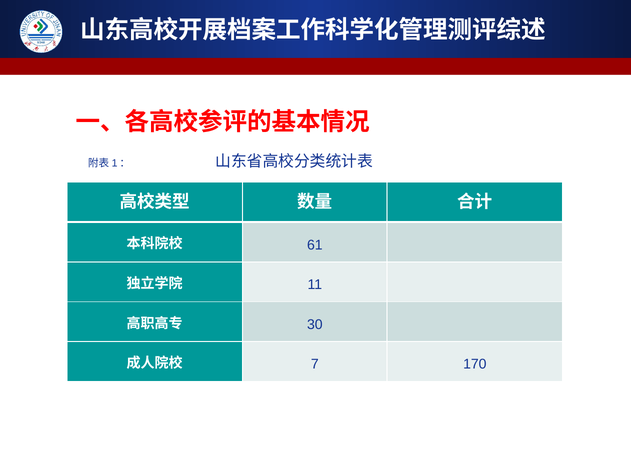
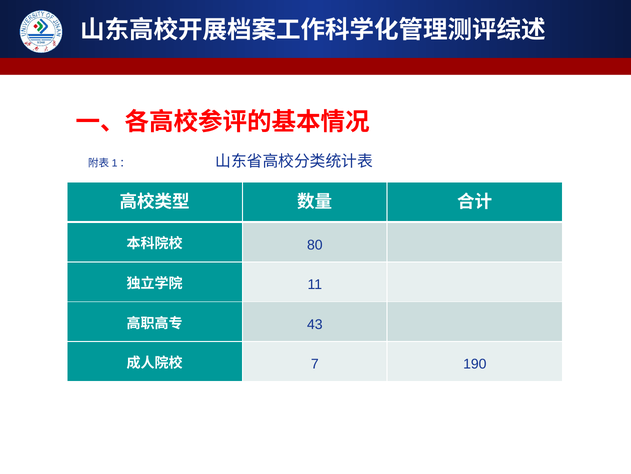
61: 61 -> 80 (315, 245)
30: 30 -> 43 (315, 324)
170: 170 -> 190 (475, 364)
